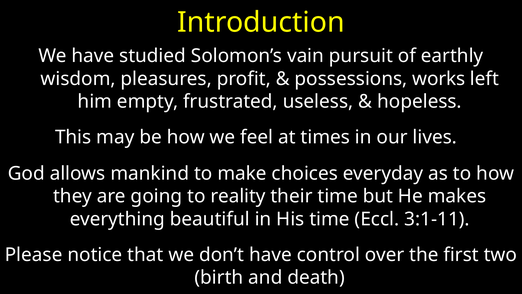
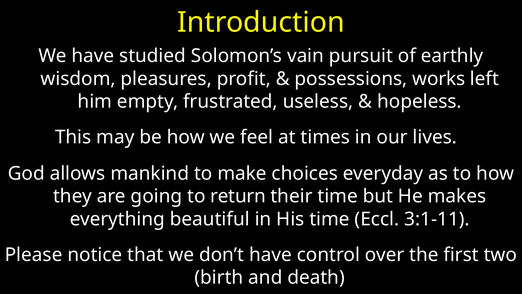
reality: reality -> return (238, 196)
